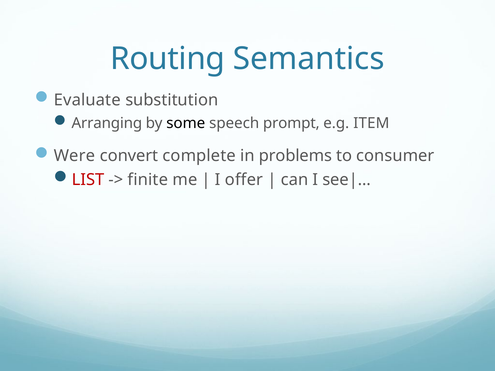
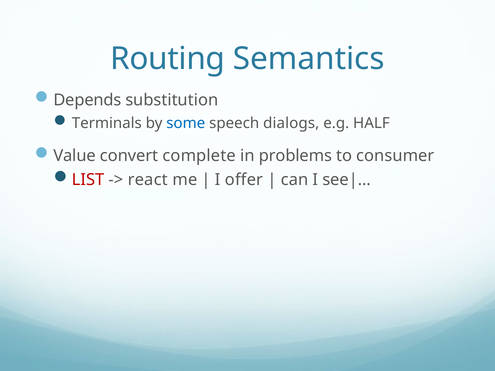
Evaluate: Evaluate -> Depends (87, 100)
Arranging: Arranging -> Terminals (107, 123)
some colour: black -> blue (186, 123)
prompt: prompt -> dialogs (291, 123)
ITEM: ITEM -> HALF (371, 123)
Were: Were -> Value (75, 156)
finite: finite -> react (148, 180)
